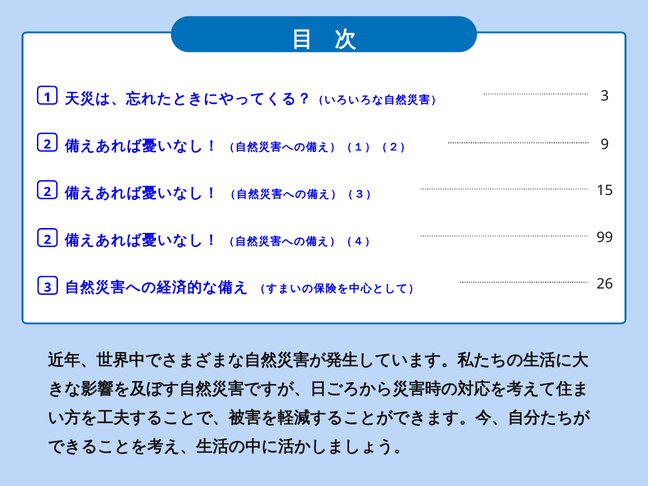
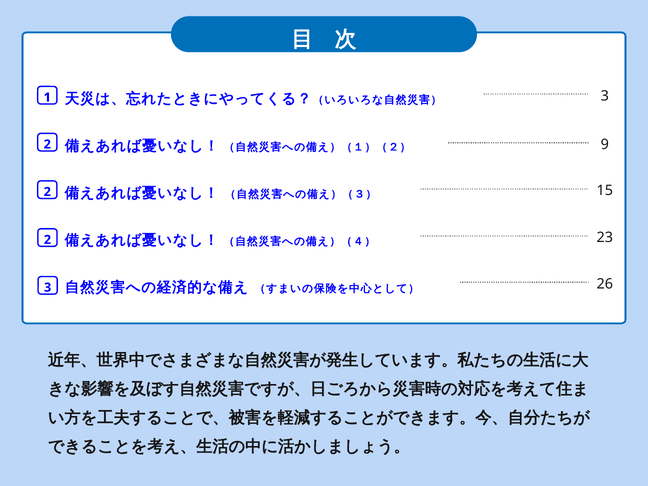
99: 99 -> 23 (605, 237)
